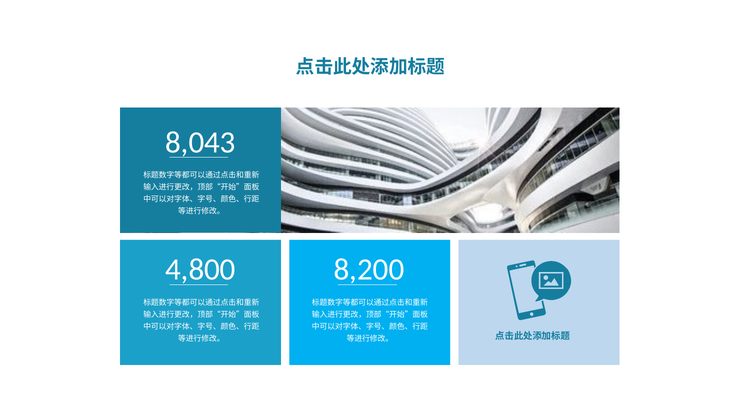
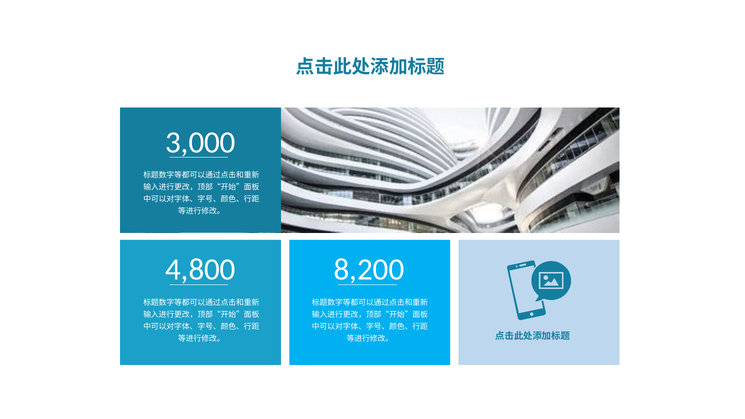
8,043: 8,043 -> 3,000 (200, 142)
